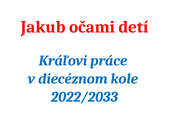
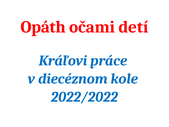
Jakub: Jakub -> Opáth (43, 27)
2022/2033: 2022/2033 -> 2022/2022 (84, 97)
